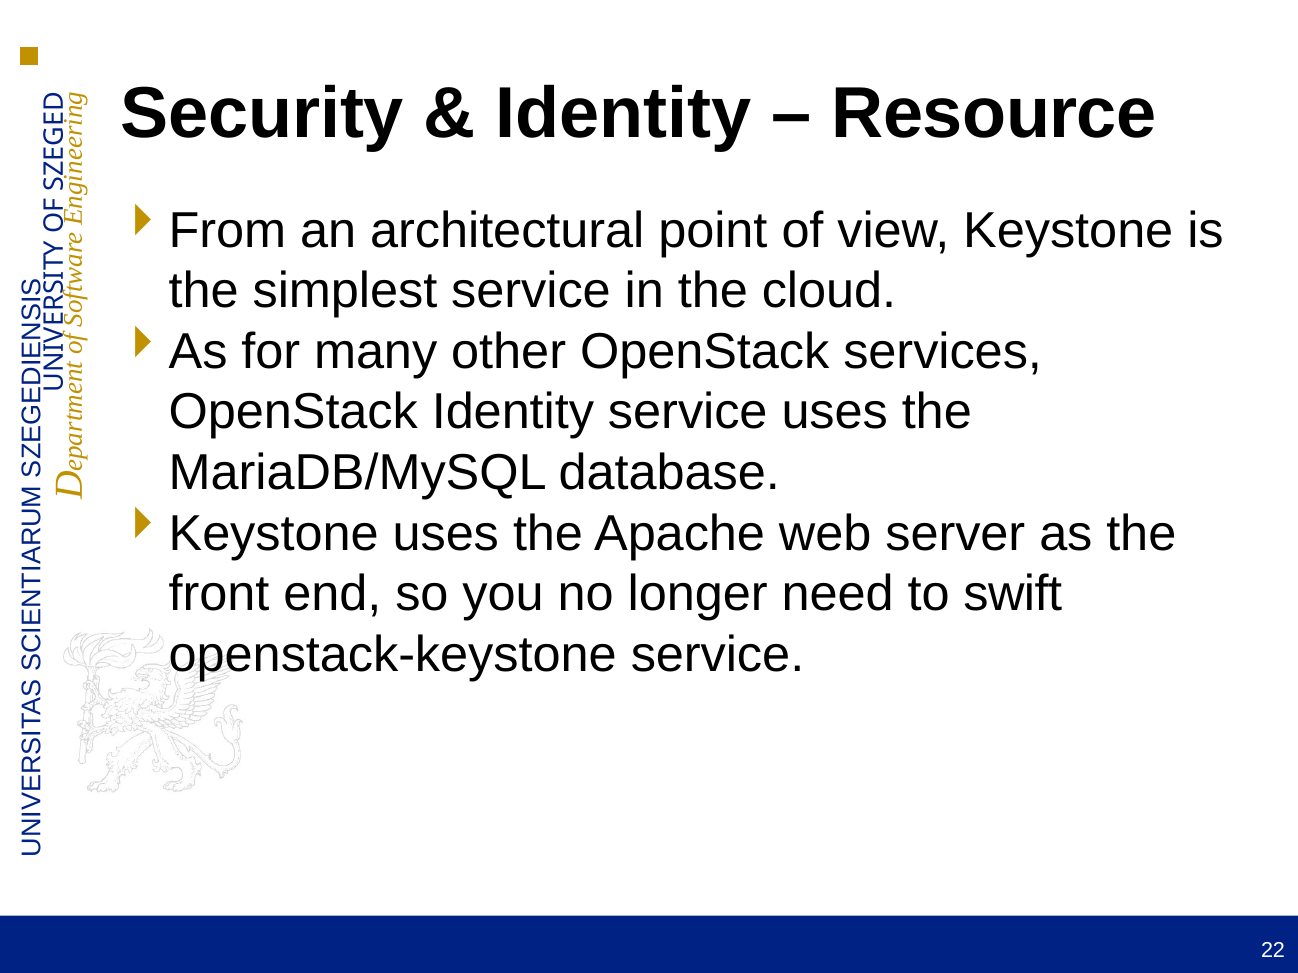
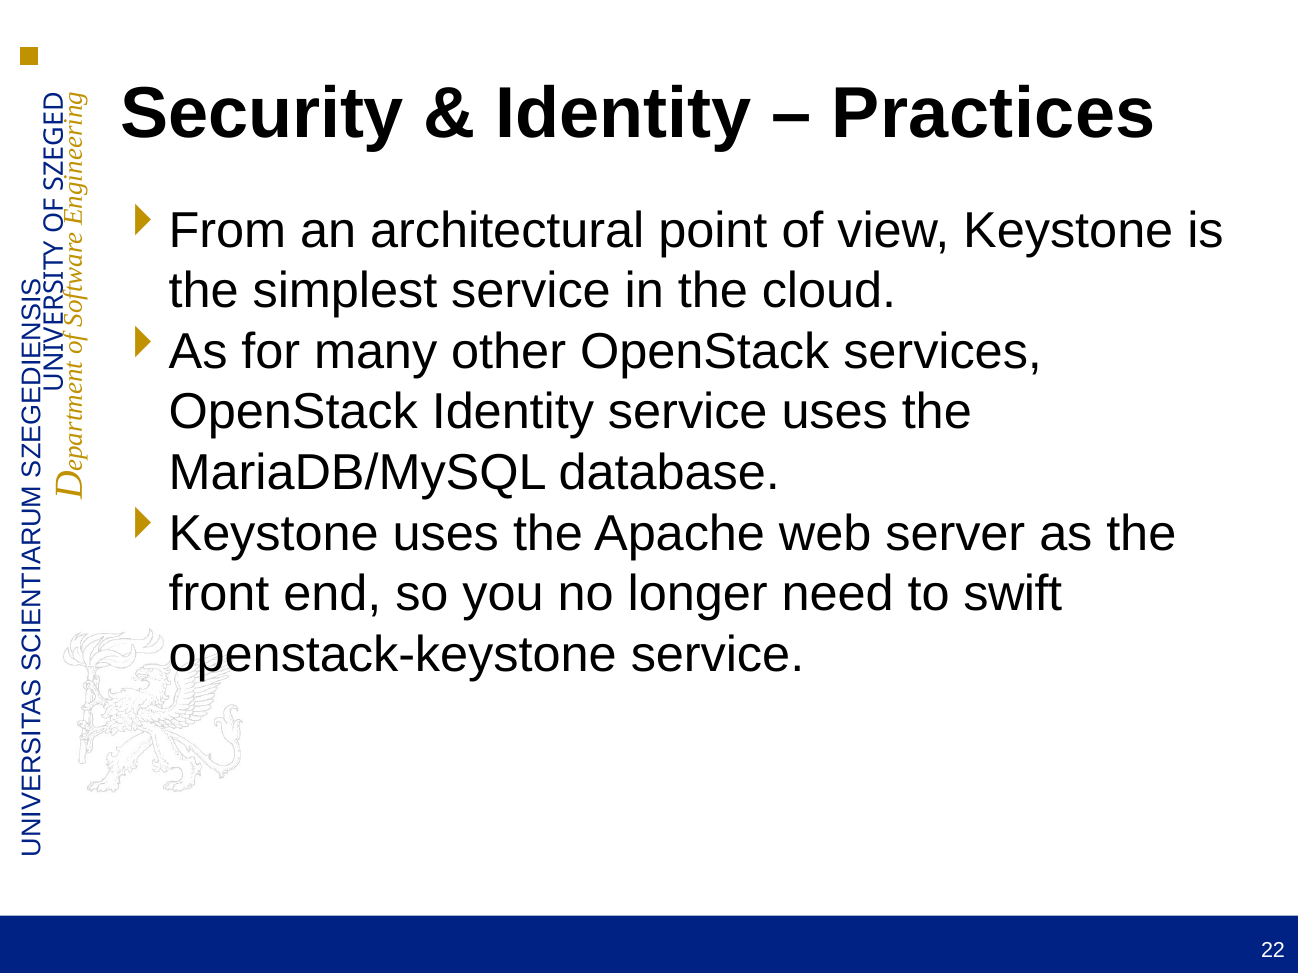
Resource: Resource -> Practices (994, 113)
